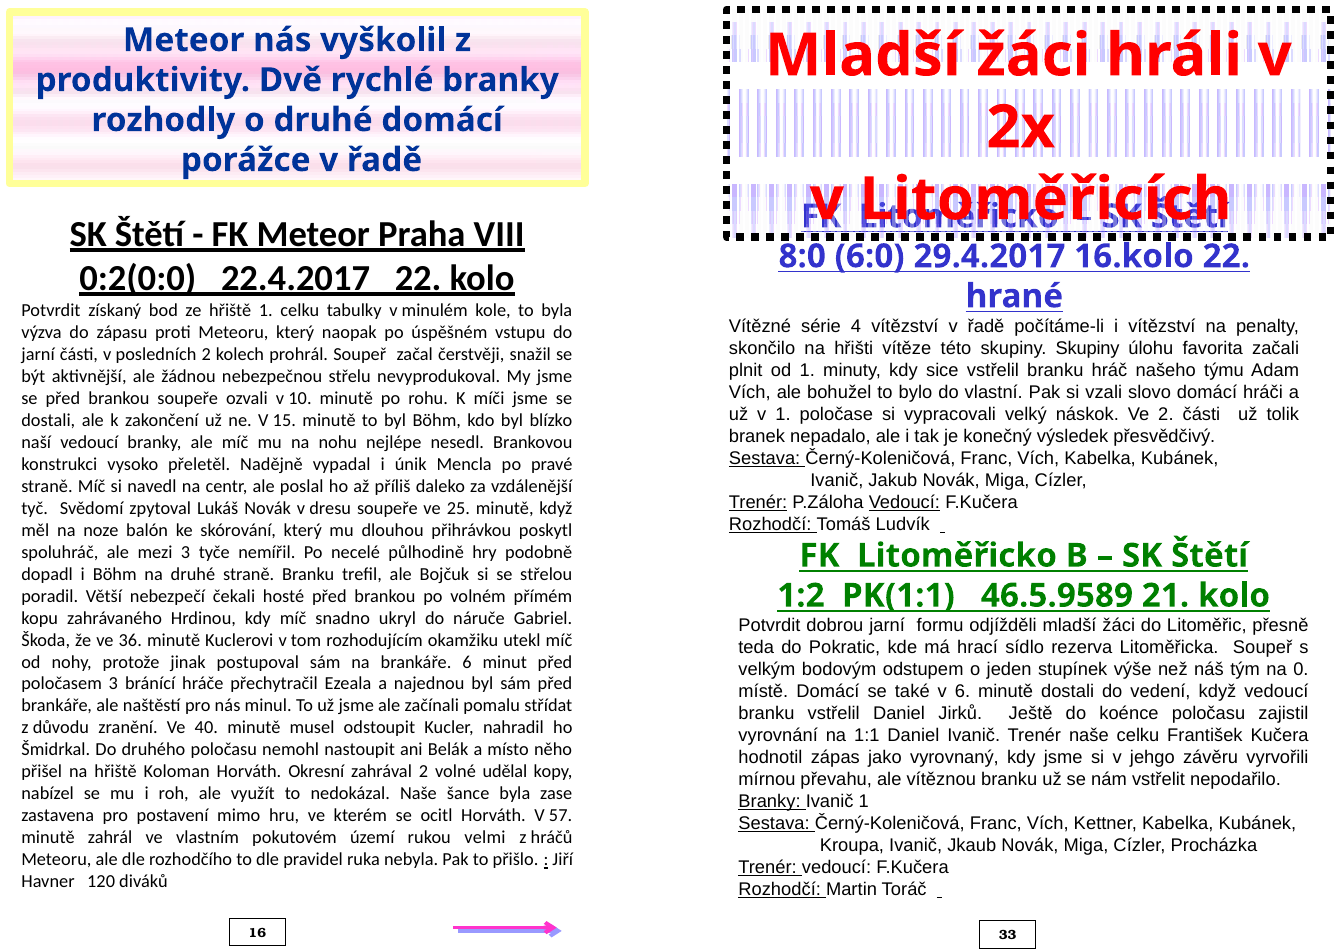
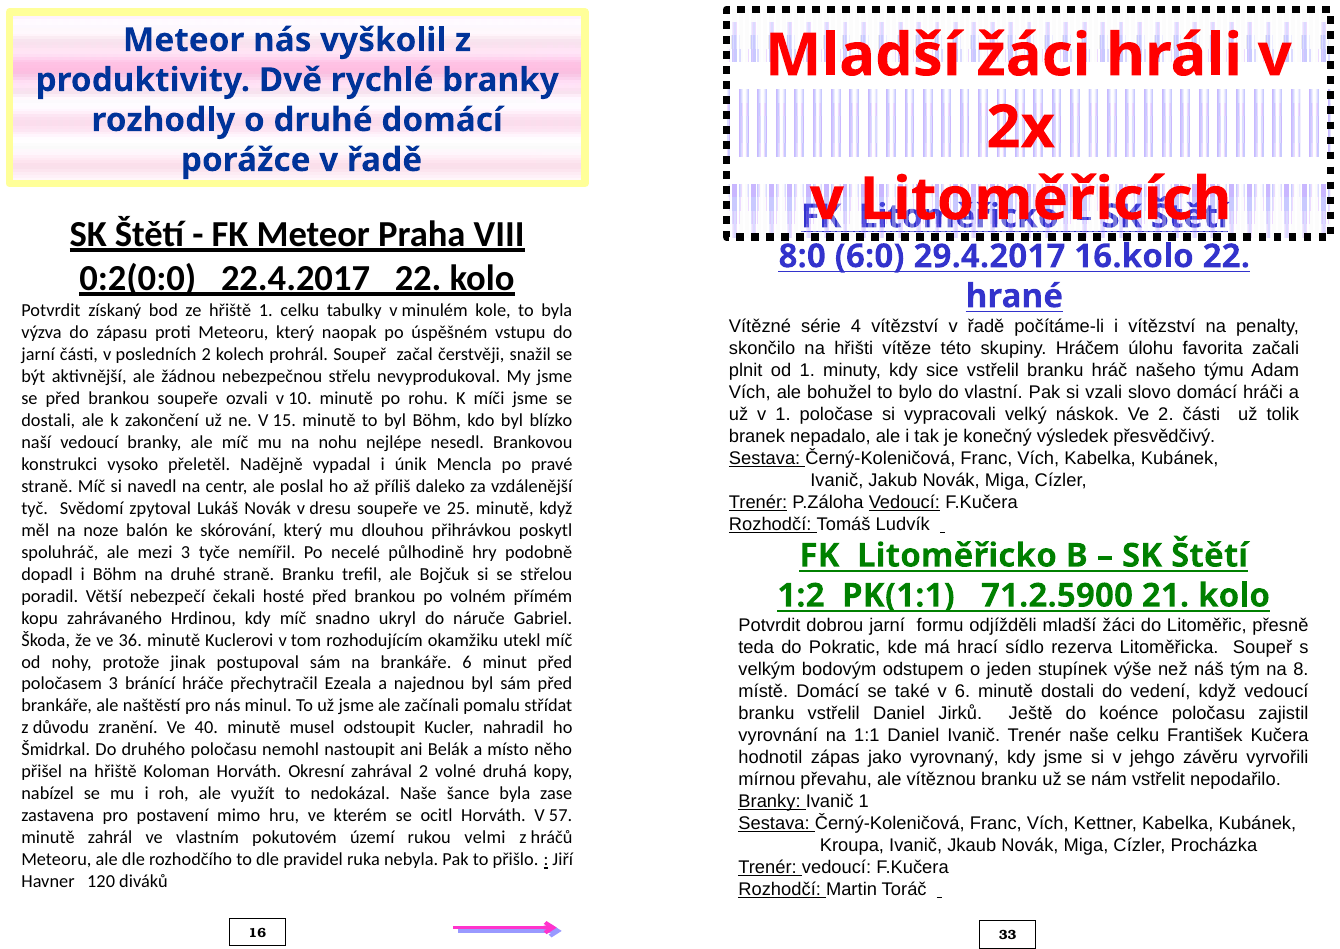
skupiny Skupiny: Skupiny -> Hráčem (1088, 348)
46.5.9589: 46.5.9589 -> 71.2.5900 (1057, 595)
0: 0 -> 8 (1301, 669)
udělal: udělal -> druhá (505, 772)
